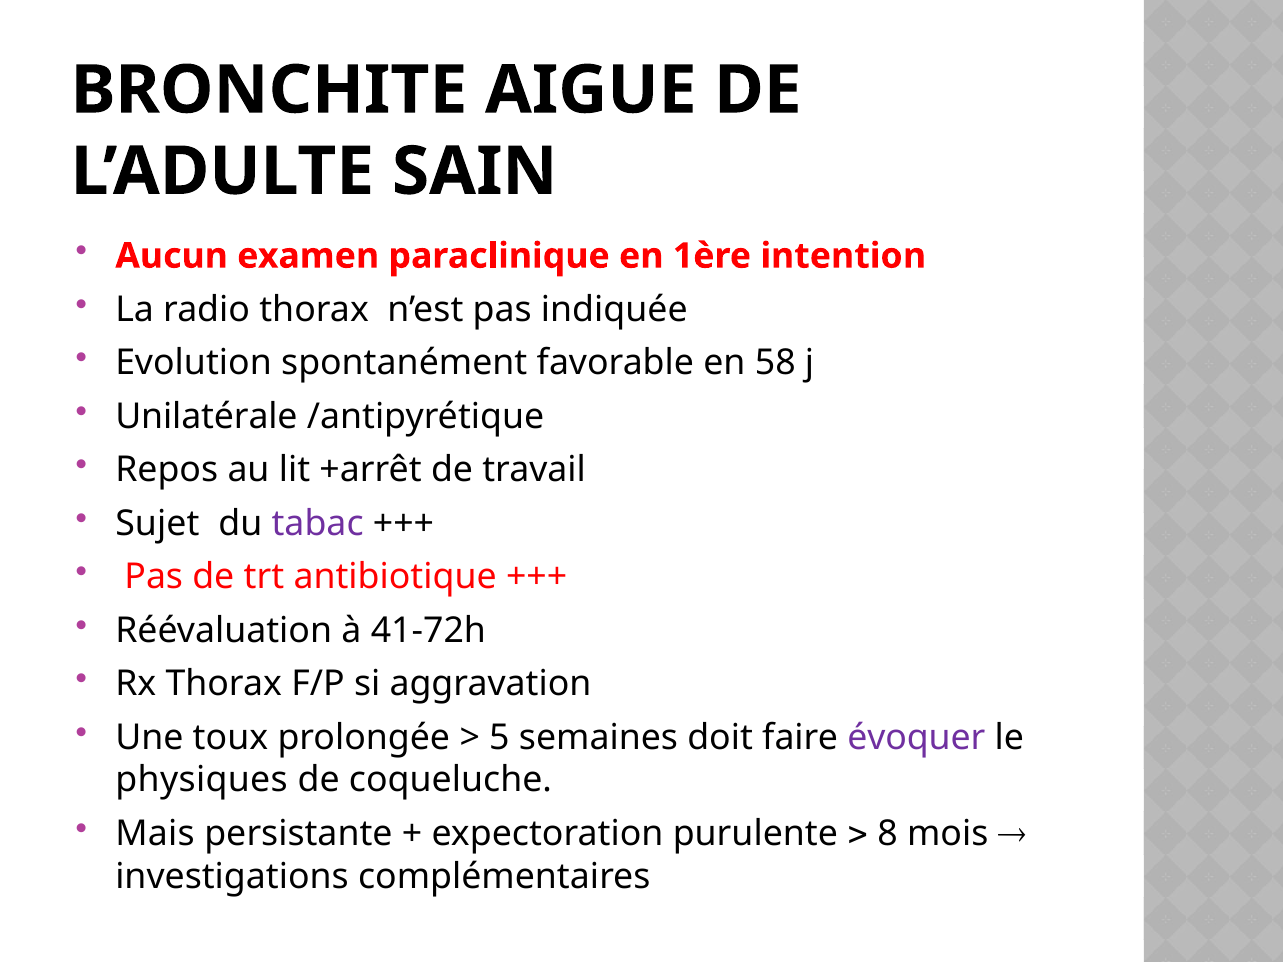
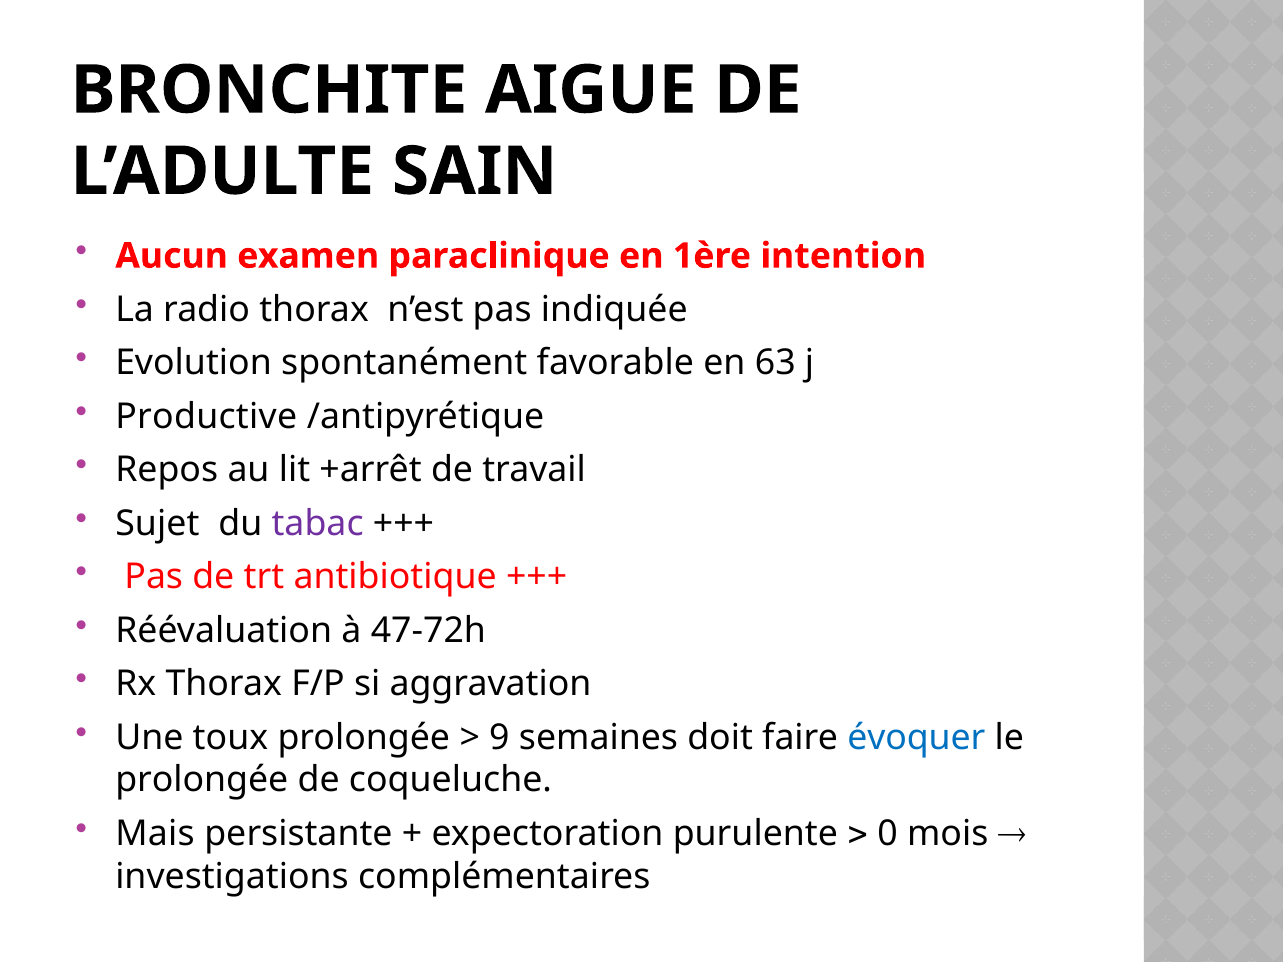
58: 58 -> 63 (775, 363)
Unilatérale: Unilatérale -> Productive (206, 417)
41-72h: 41-72h -> 47-72h (428, 630)
5: 5 -> 9 (499, 737)
évoquer colour: purple -> blue (916, 737)
physiques: physiques -> prolongée (202, 780)
8: 8 -> 0 (888, 834)
